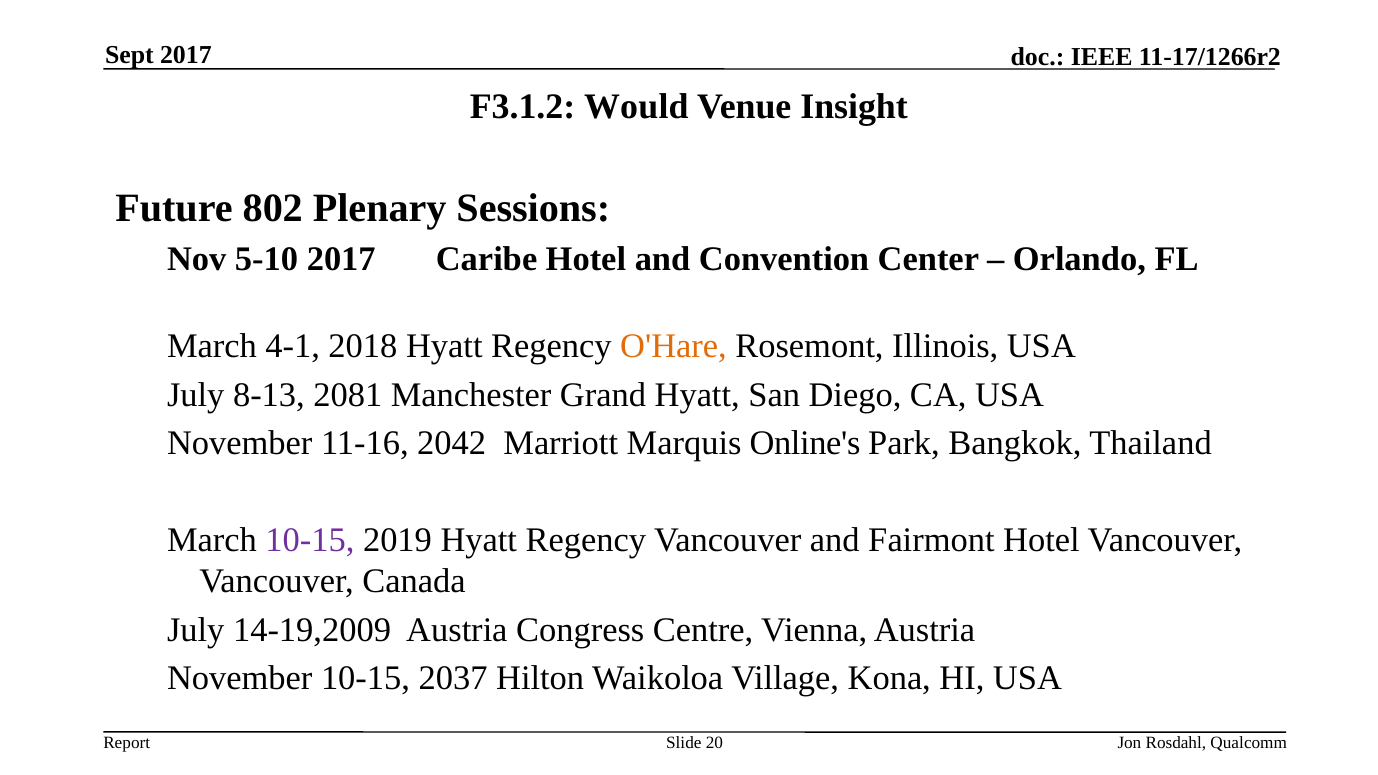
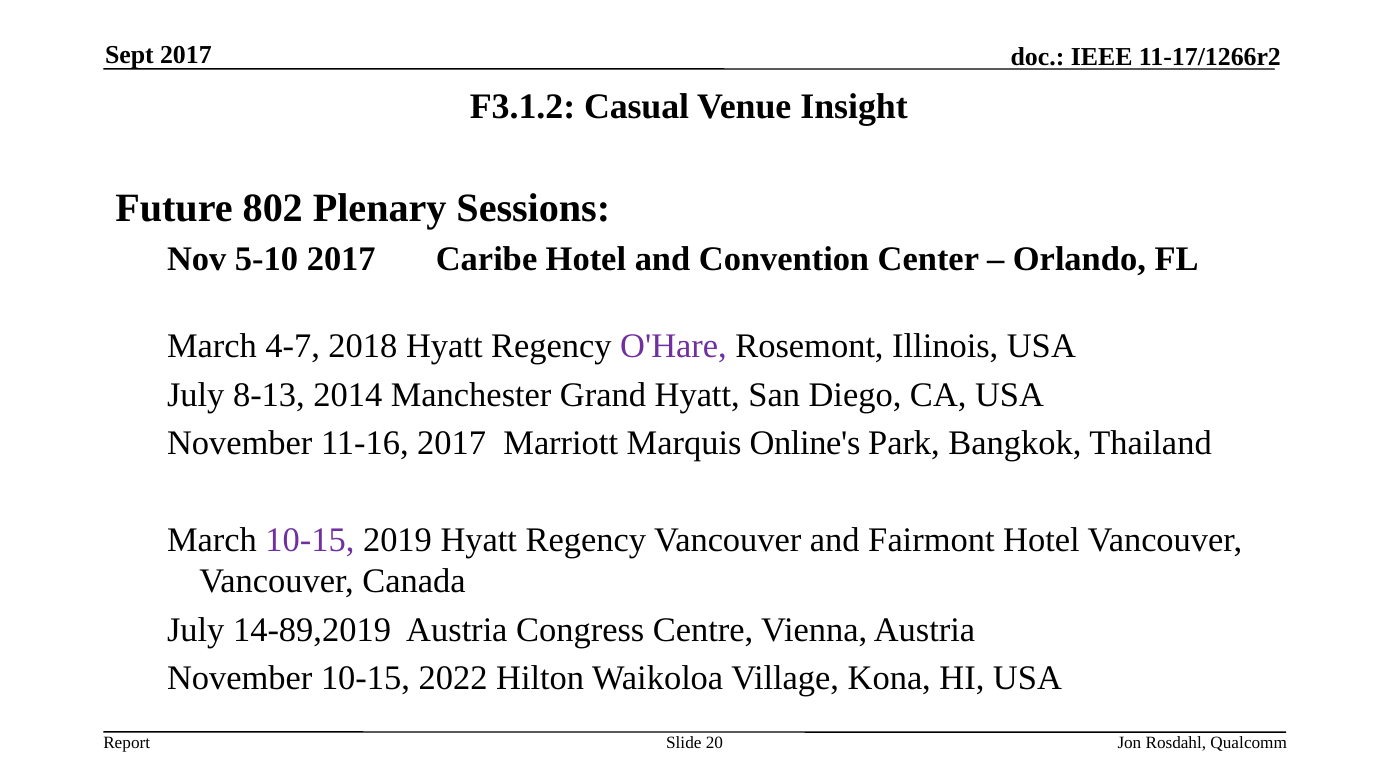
Would: Would -> Casual (637, 107)
4-1: 4-1 -> 4-7 (293, 346)
O'Hare colour: orange -> purple (673, 346)
2081: 2081 -> 2014 (348, 395)
11-16 2042: 2042 -> 2017 (452, 443)
14-19,2009: 14-19,2009 -> 14-89,2019 (312, 630)
2037: 2037 -> 2022 (453, 679)
